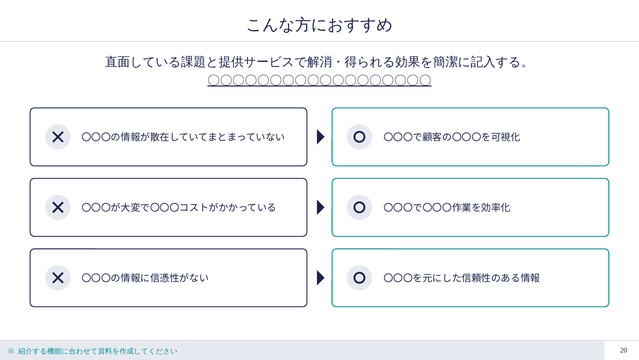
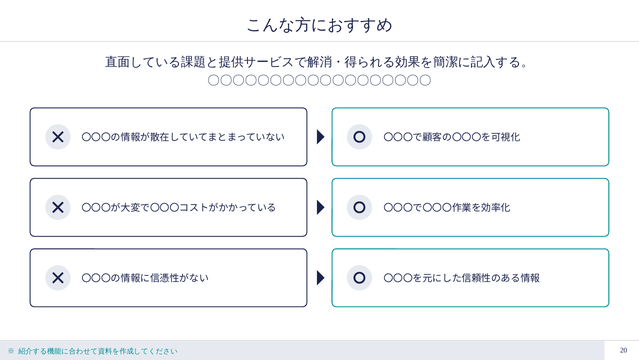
〇〇〇〇〇〇〇〇〇〇〇〇〇〇〇〇〇〇 underline: present -> none (319, 81)
